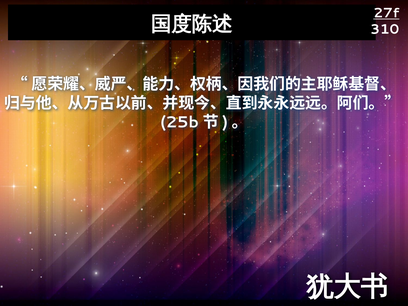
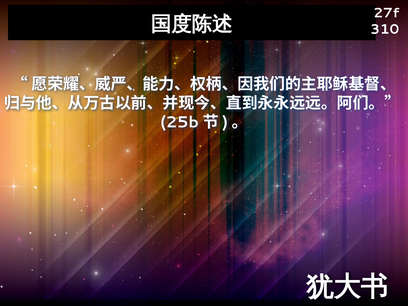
27f underline: present -> none (386, 13)
